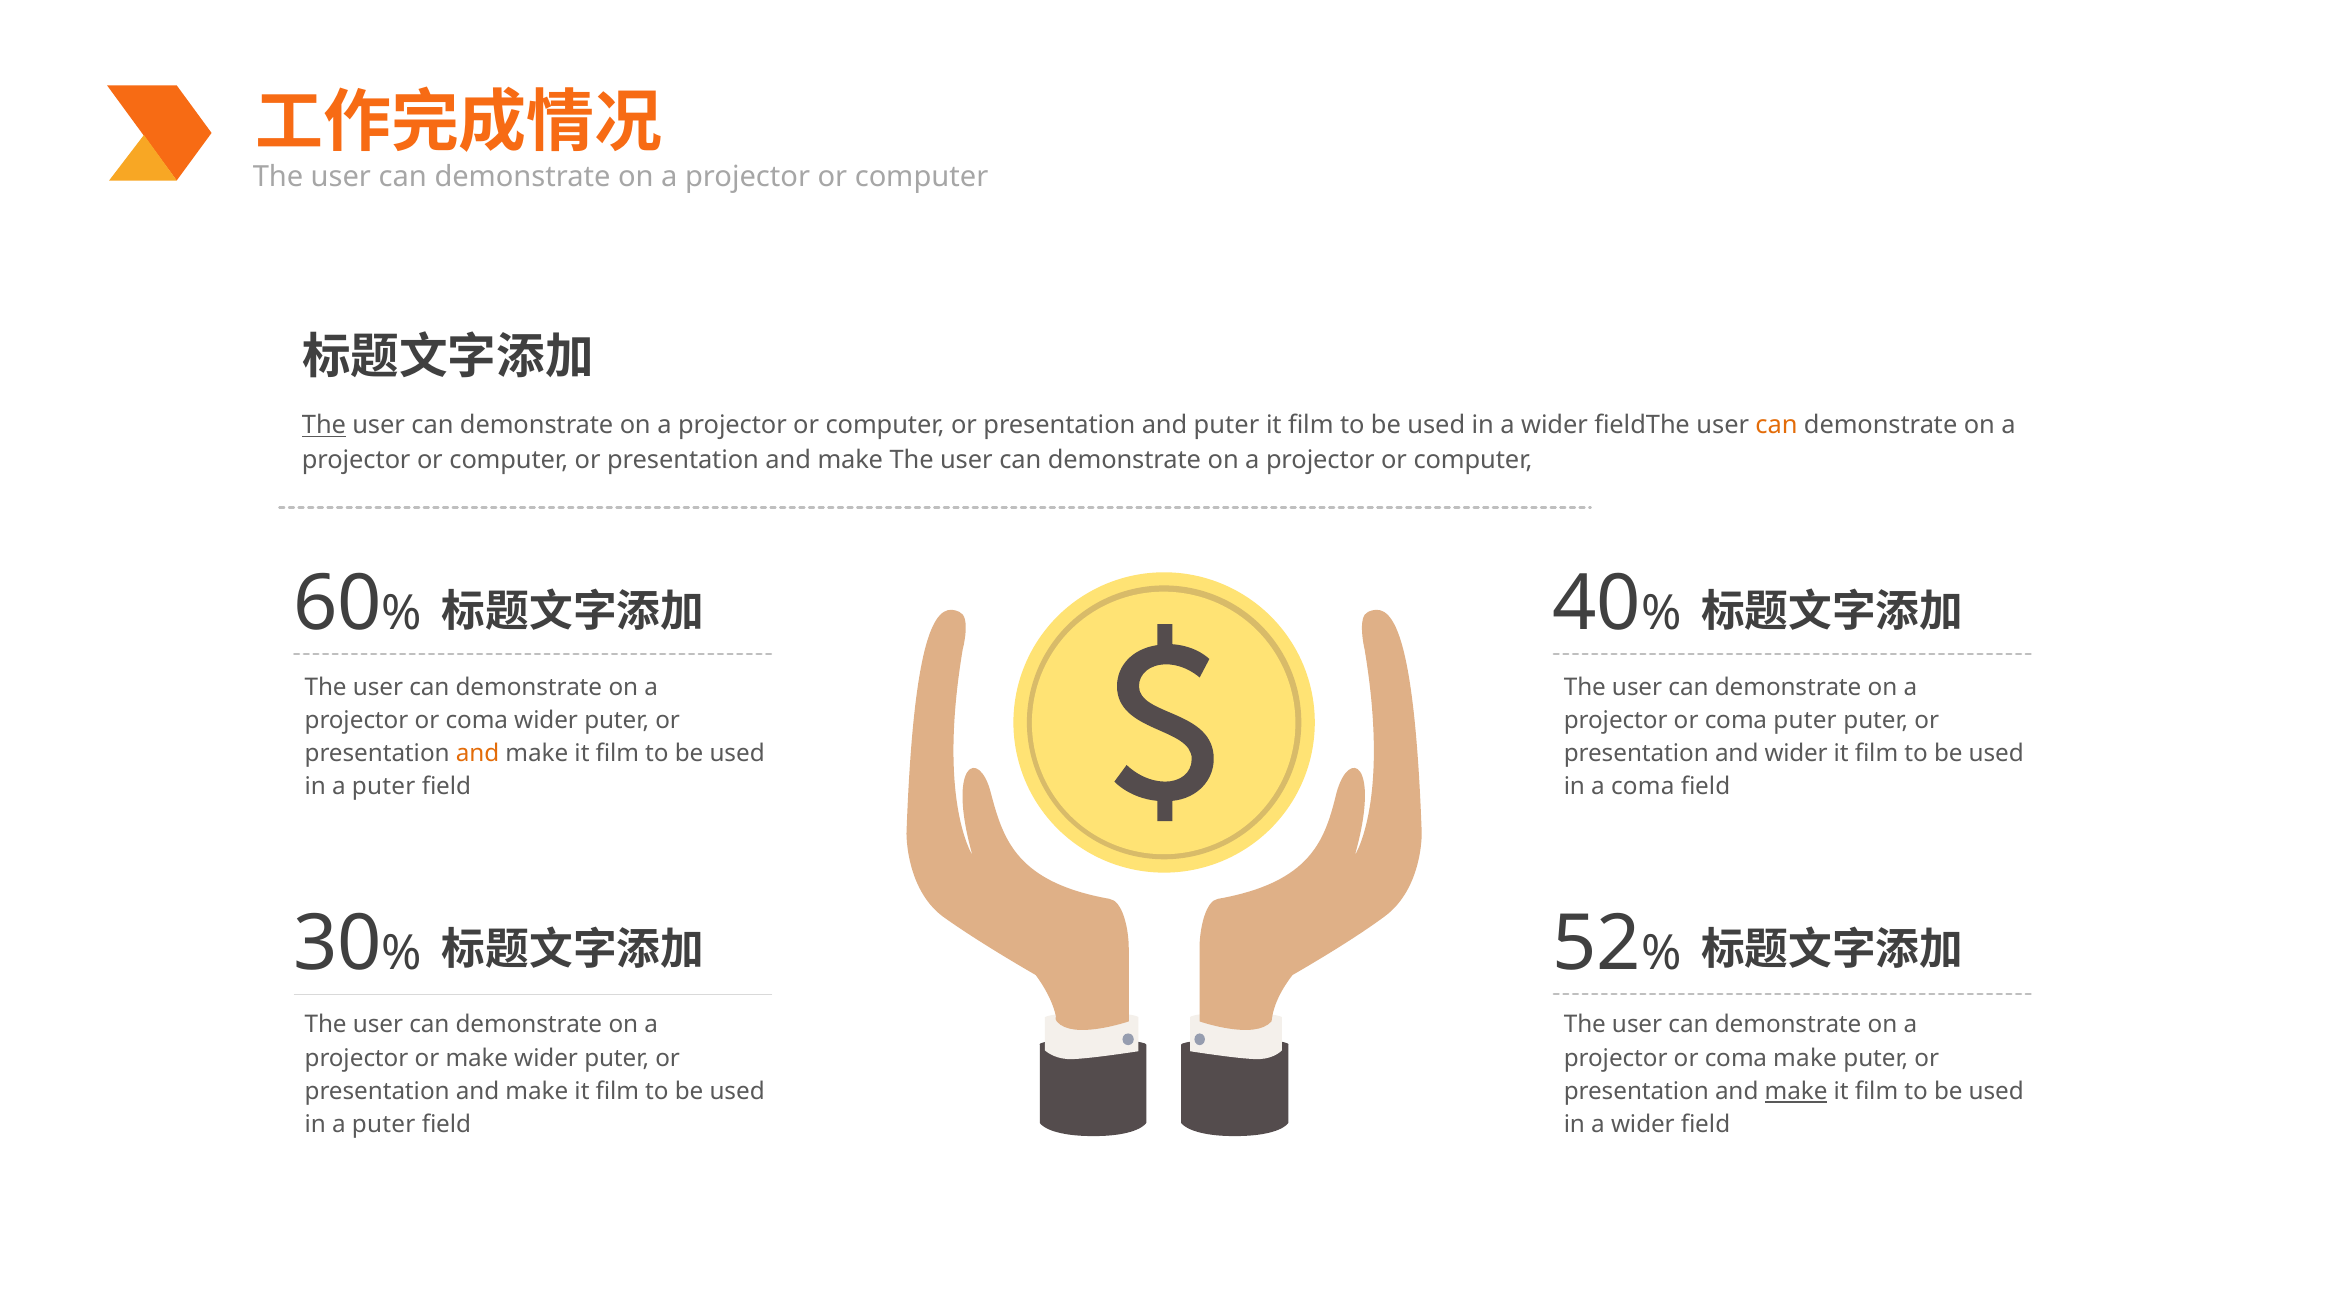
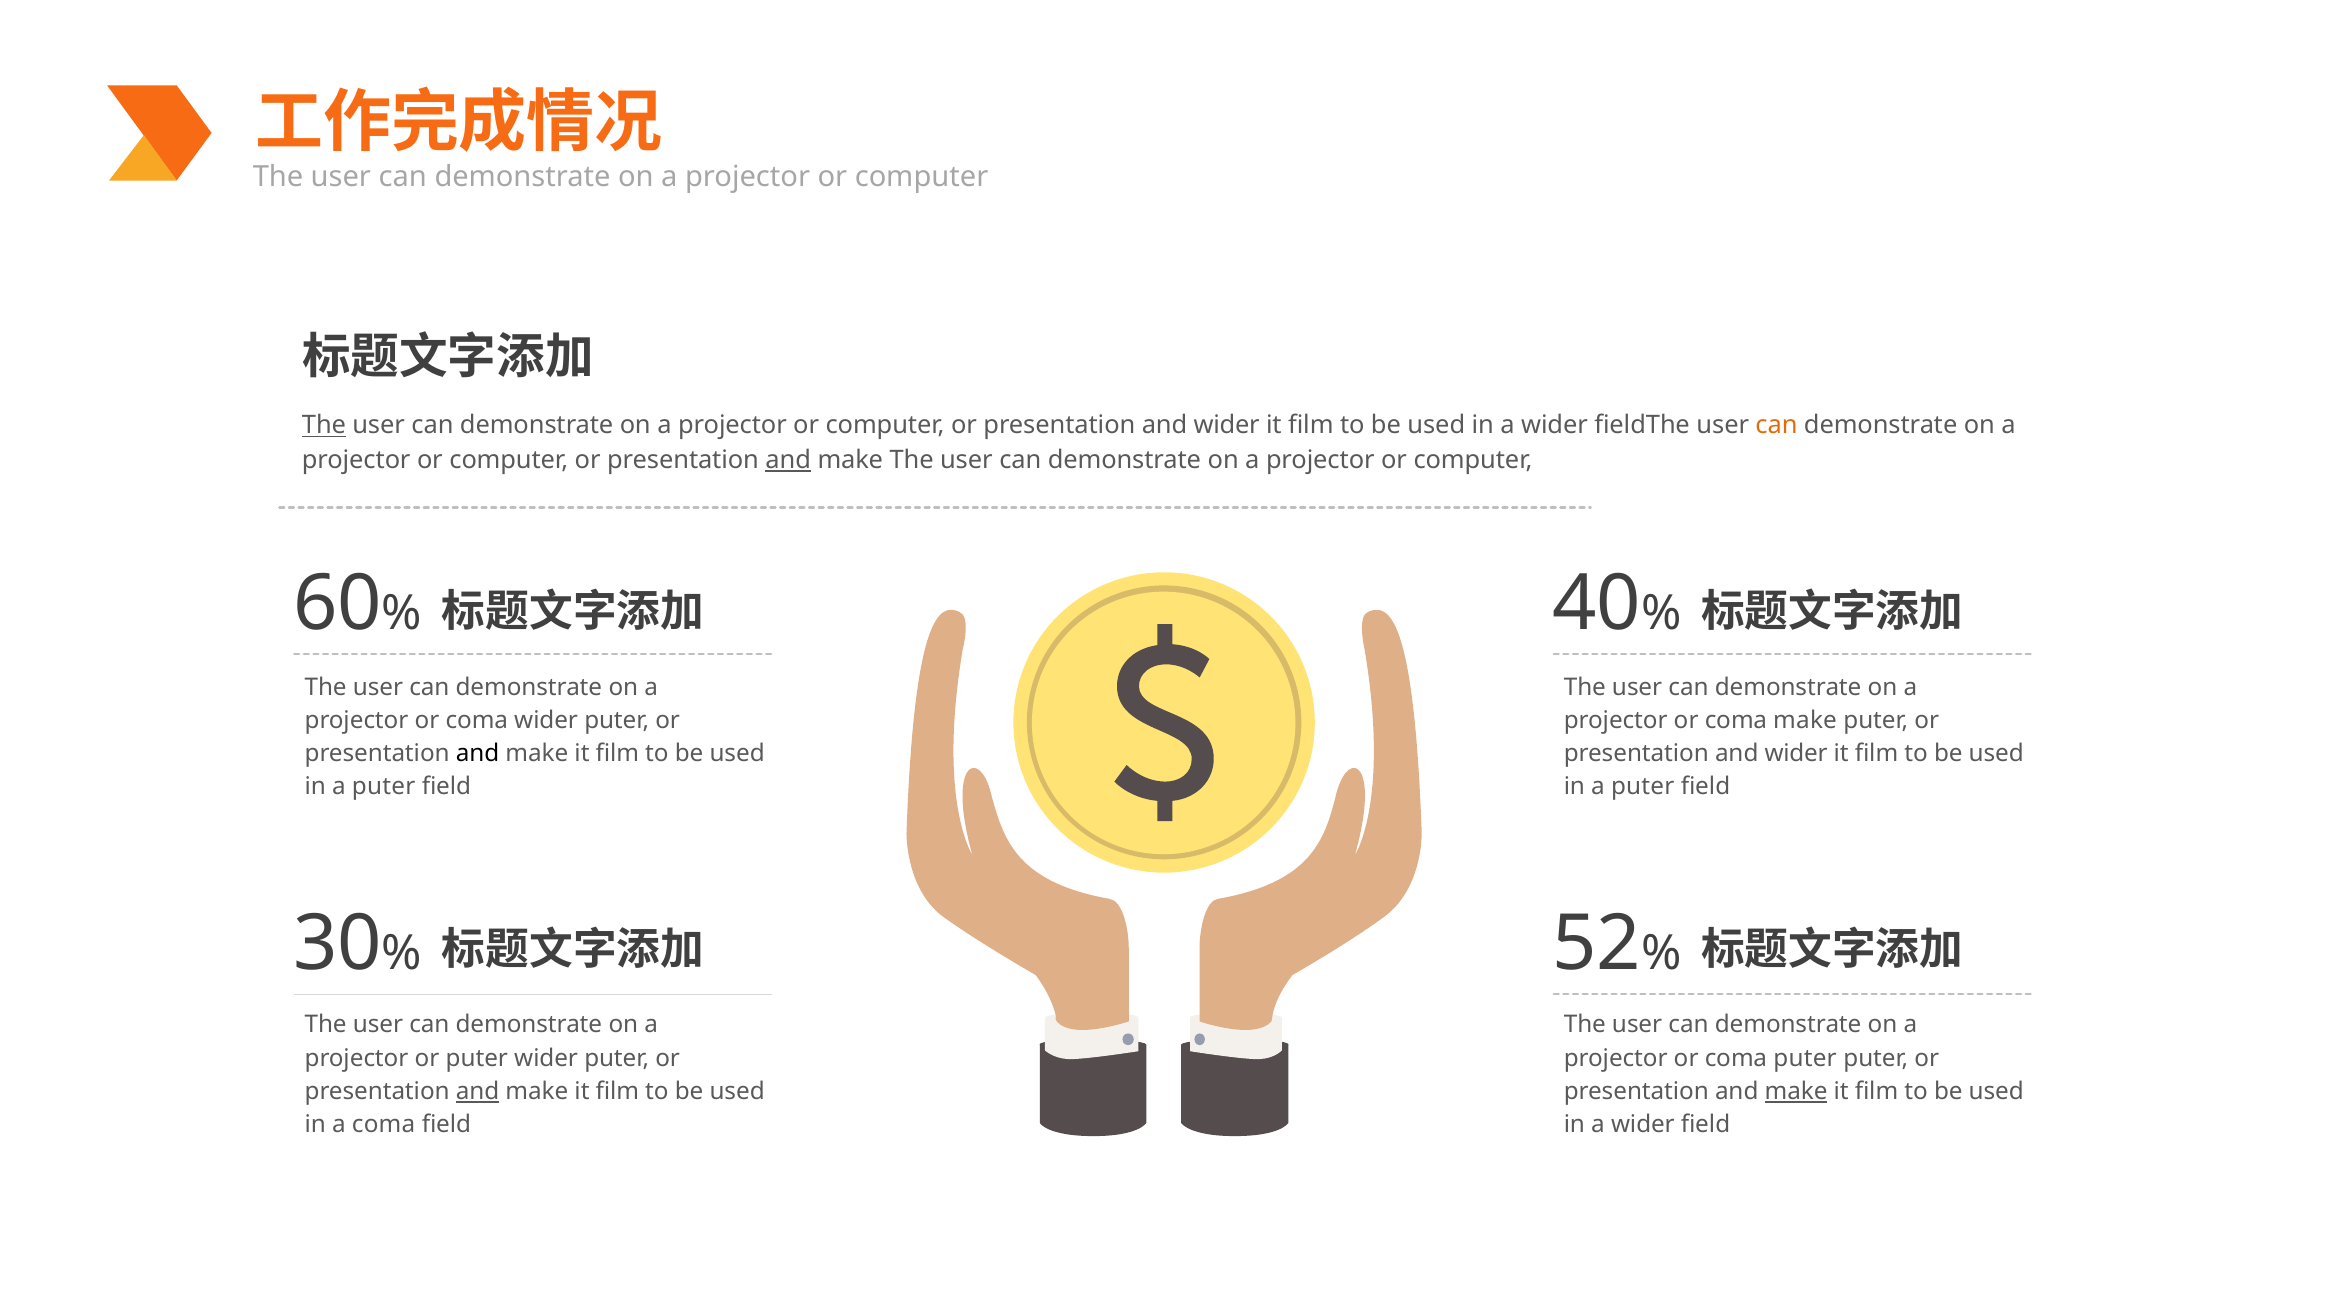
puter: puter -> wider (1227, 426)
and underline: none -> present (788, 461)
coma puter: puter -> make (1805, 721)
and colour: orange -> black (478, 754)
coma: coma -> puter (1643, 787)
or make: make -> puter (477, 1059)
coma make: make -> puter (1805, 1059)
and underline: none -> present (478, 1092)
puter: puter -> coma (384, 1125)
